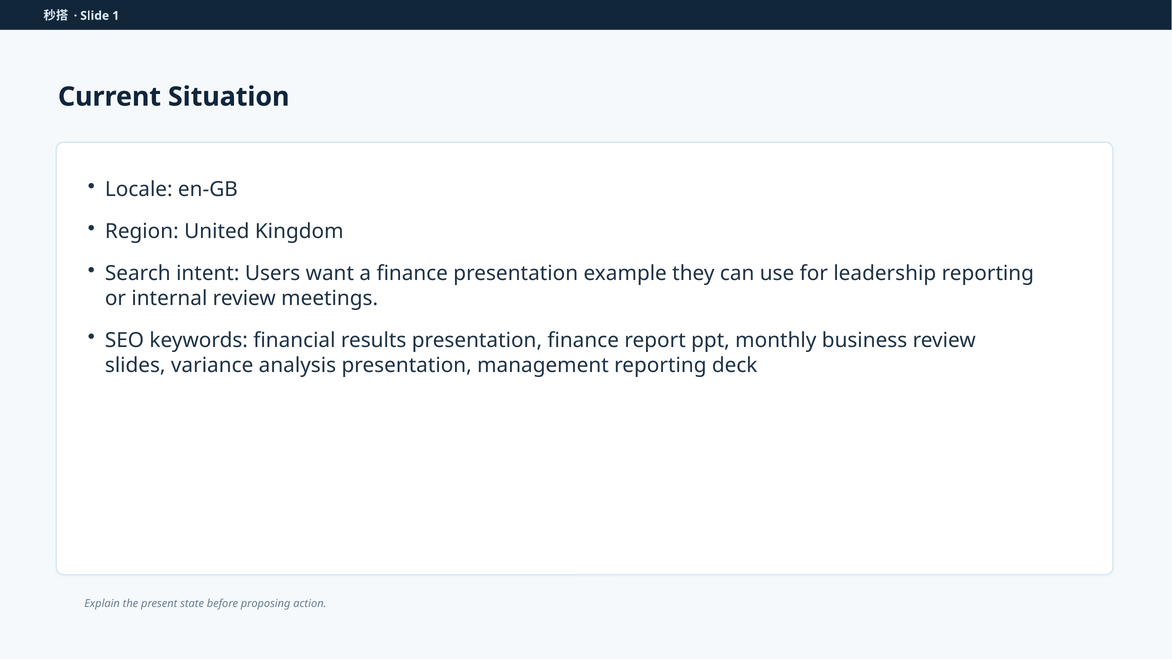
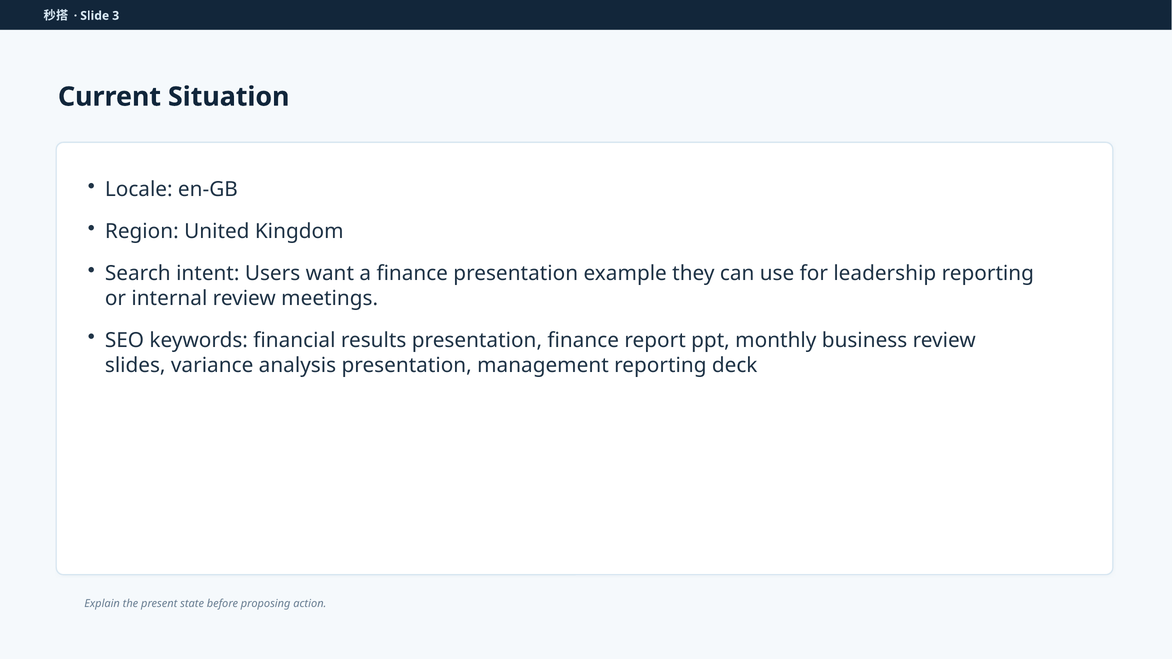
1: 1 -> 3 (116, 16)
